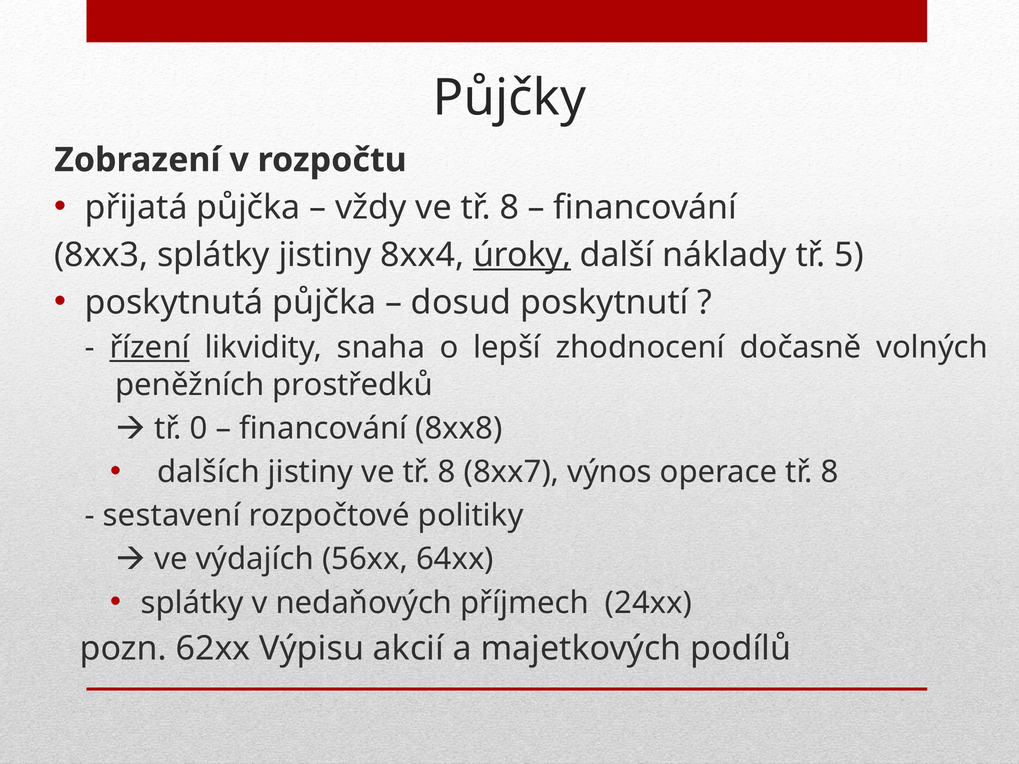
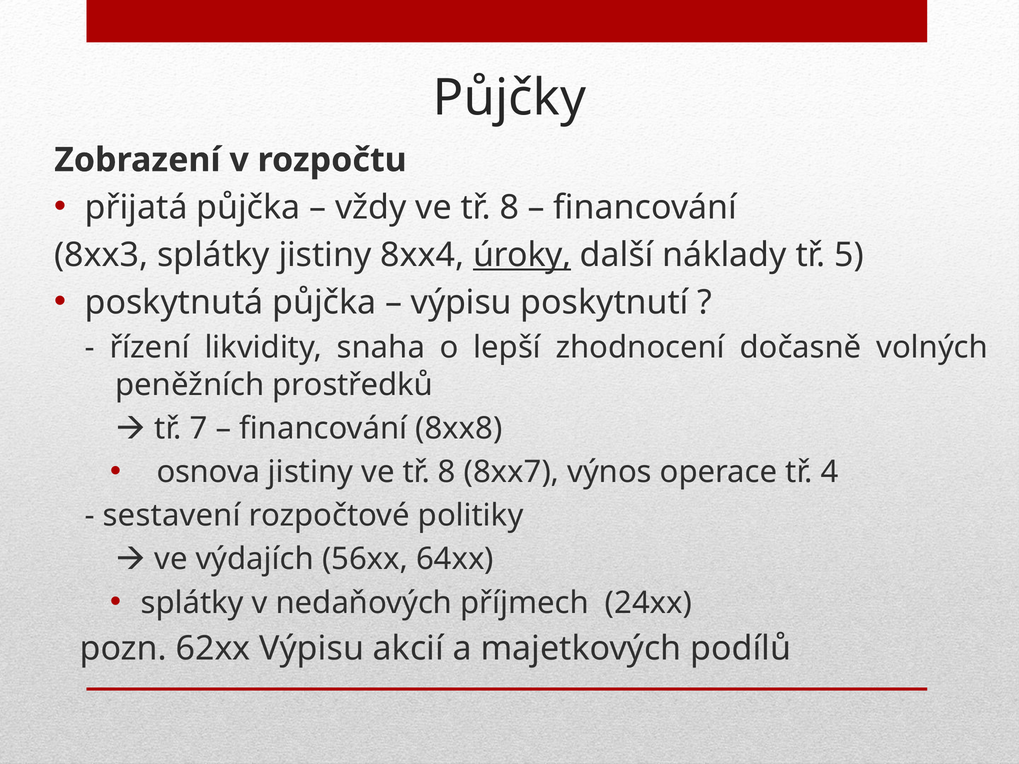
dosud: dosud -> výpisu (461, 303)
řízení underline: present -> none (150, 348)
0: 0 -> 7 (199, 429)
dalších: dalších -> osnova (209, 472)
operace tř 8: 8 -> 4 (830, 472)
